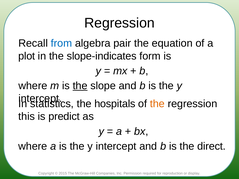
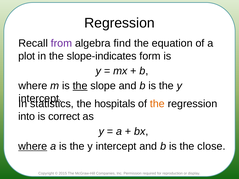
from colour: blue -> purple (61, 43)
pair: pair -> find (122, 43)
this: this -> into (27, 117)
predict: predict -> correct (64, 117)
where underline: none -> present (33, 146)
direct: direct -> close (211, 146)
